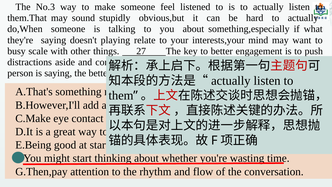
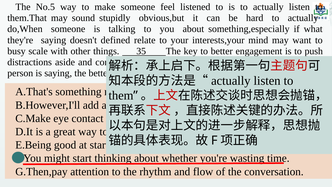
No.3: No.3 -> No.5 (45, 7)
playing: playing -> defined (115, 40)
27: 27 -> 35 (141, 51)
